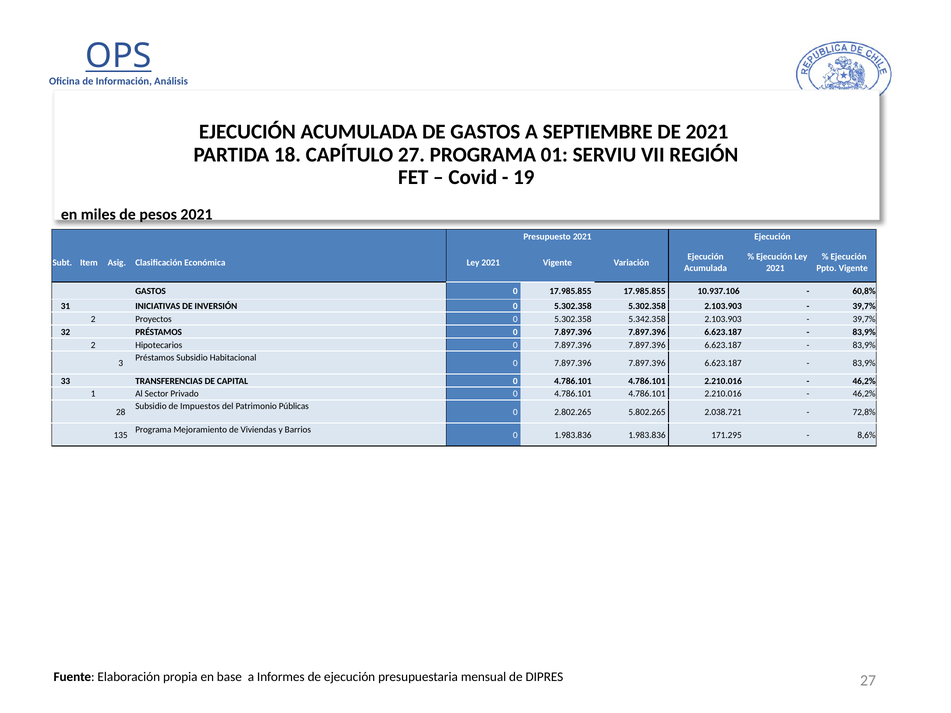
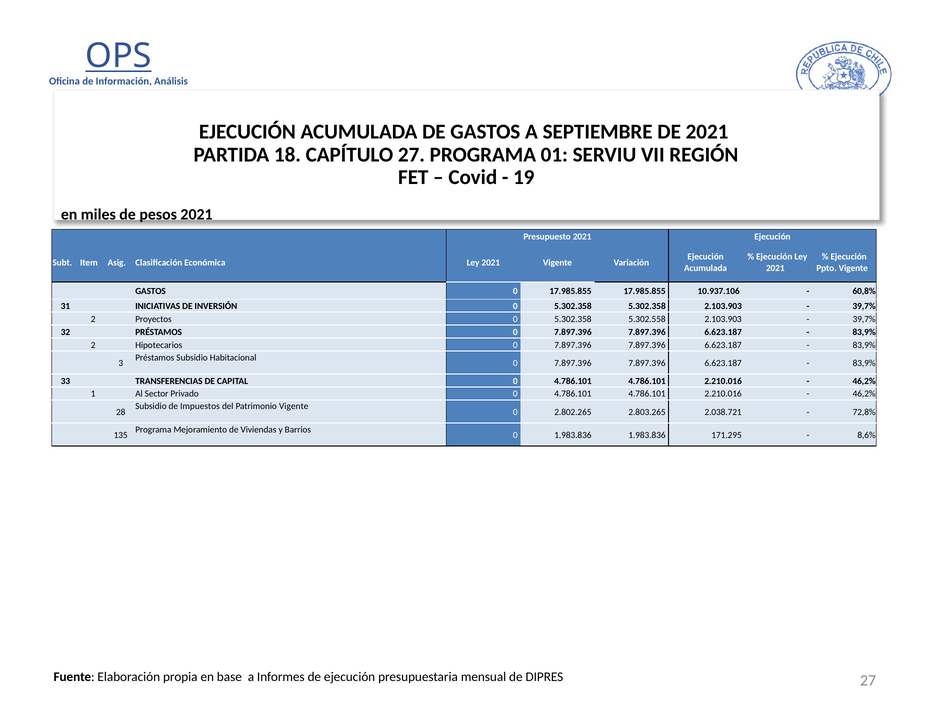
5.342.358: 5.342.358 -> 5.302.558 (647, 319)
Patrimonio Públicas: Públicas -> Vigente (294, 407)
5.802.265: 5.802.265 -> 2.803.265 (647, 412)
